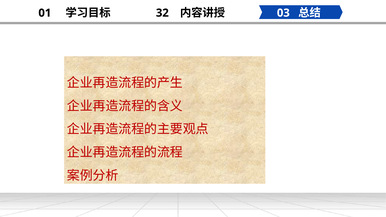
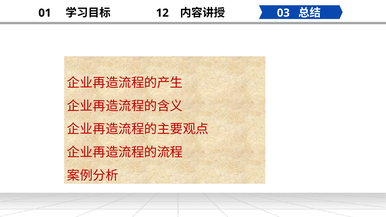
32: 32 -> 12 (162, 13)
